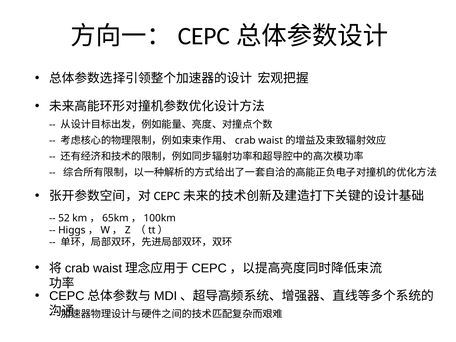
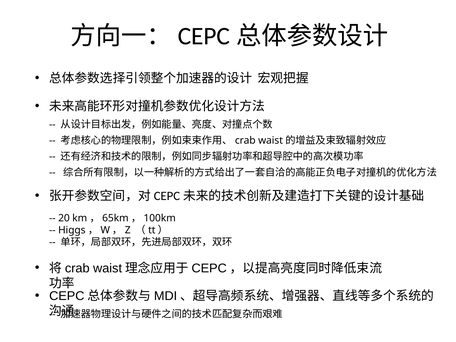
52: 52 -> 20 (64, 218)
